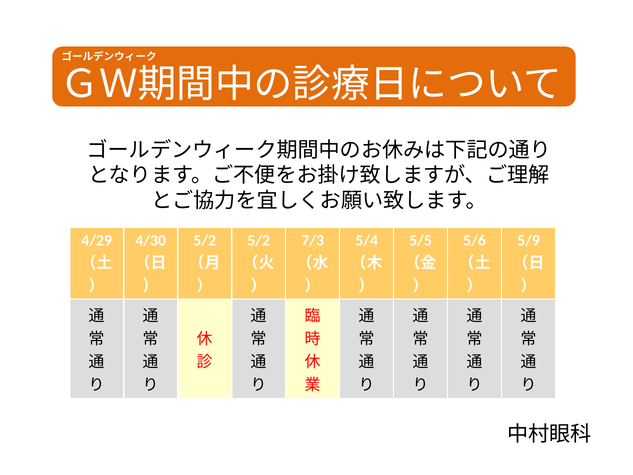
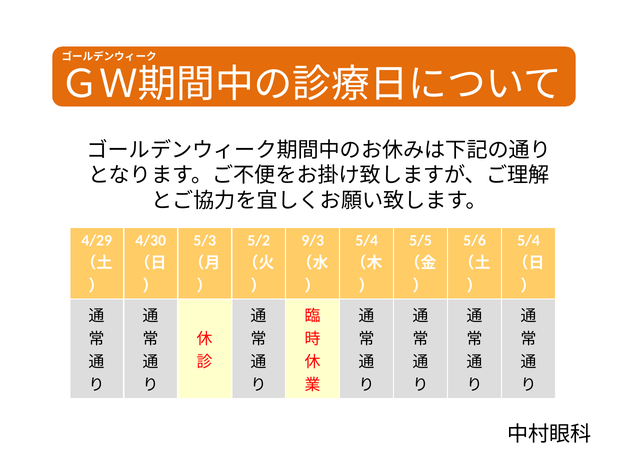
5/2: 5/2 -> 5/3 (205, 240)
7/3: 7/3 -> 9/3 (313, 240)
5/9: 5/9 -> 5/4 (529, 240)
